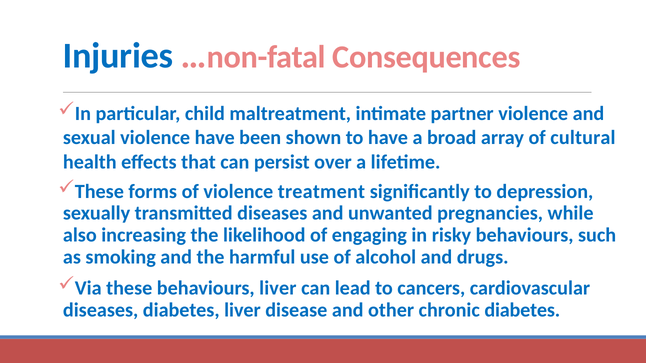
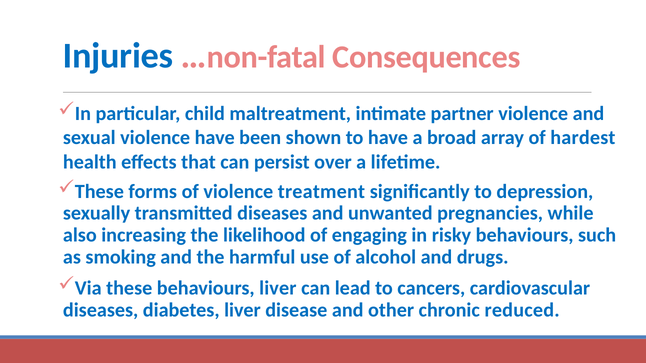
cultural: cultural -> hardest (583, 138)
chronic diabetes: diabetes -> reduced (522, 310)
